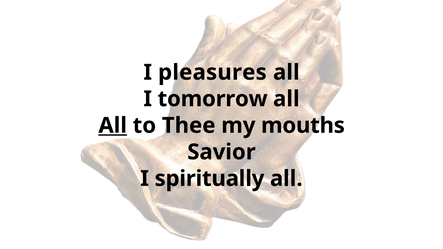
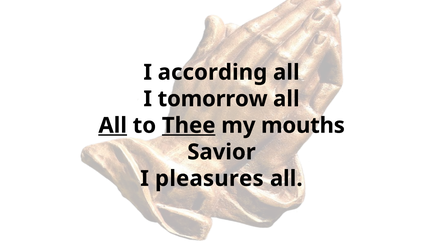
pleasures: pleasures -> according (212, 72)
Thee underline: none -> present (189, 126)
spiritually: spiritually -> pleasures (209, 179)
